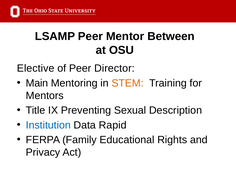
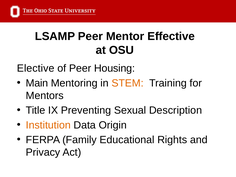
Between: Between -> Effective (171, 36)
Director: Director -> Housing (115, 68)
Institution colour: blue -> orange (48, 125)
Rapid: Rapid -> Origin (113, 125)
